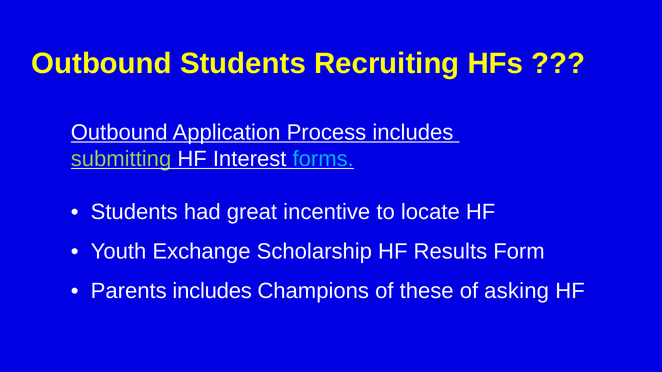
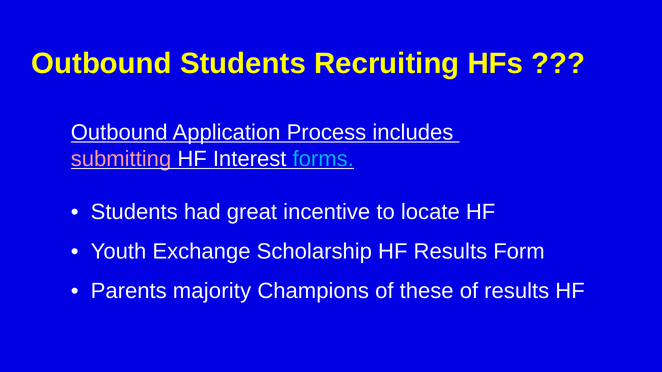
submitting colour: light green -> pink (121, 159)
Parents includes: includes -> majority (212, 291)
of asking: asking -> results (517, 291)
